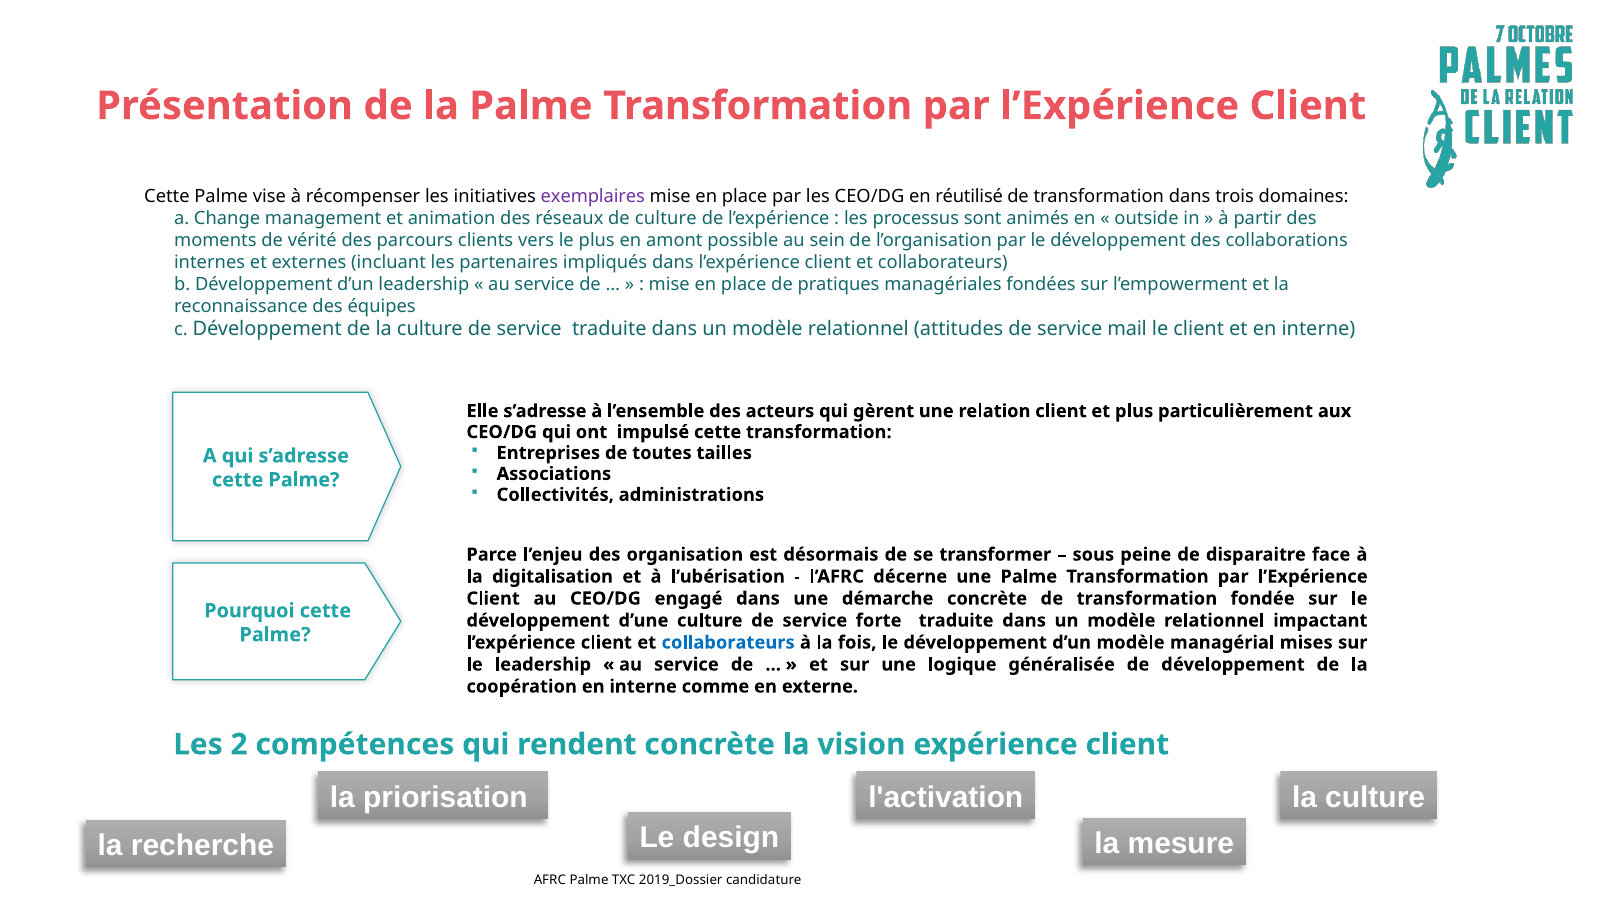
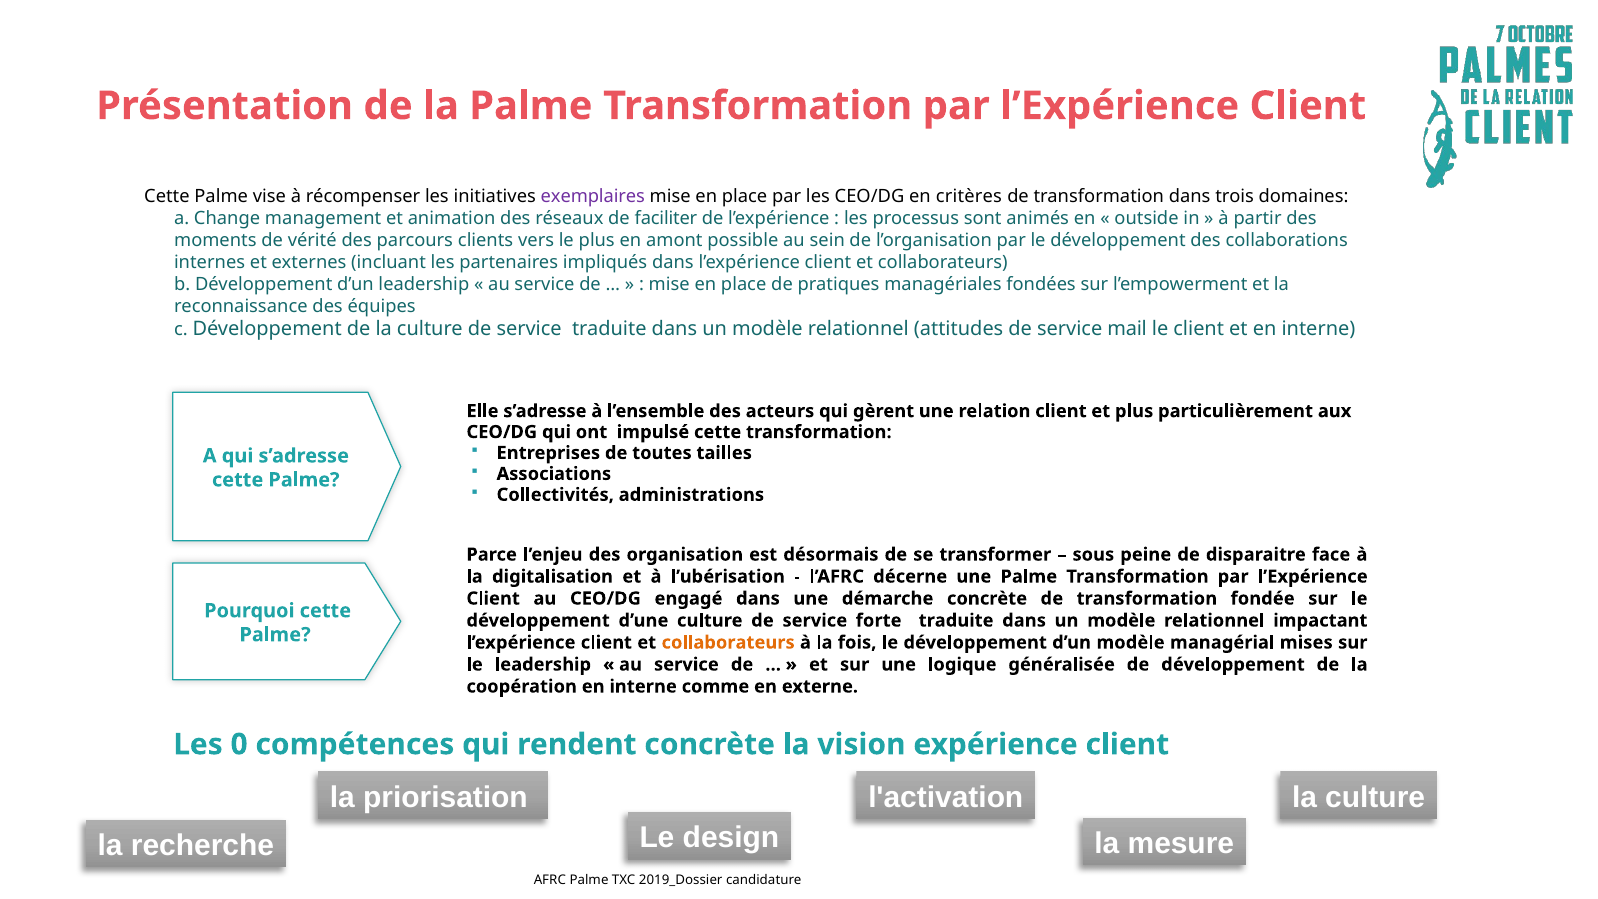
réutilisé: réutilisé -> critères (969, 196)
de culture: culture -> faciliter (666, 218)
collaborateurs colour: blue -> orange (728, 642)
2: 2 -> 0 (239, 744)
